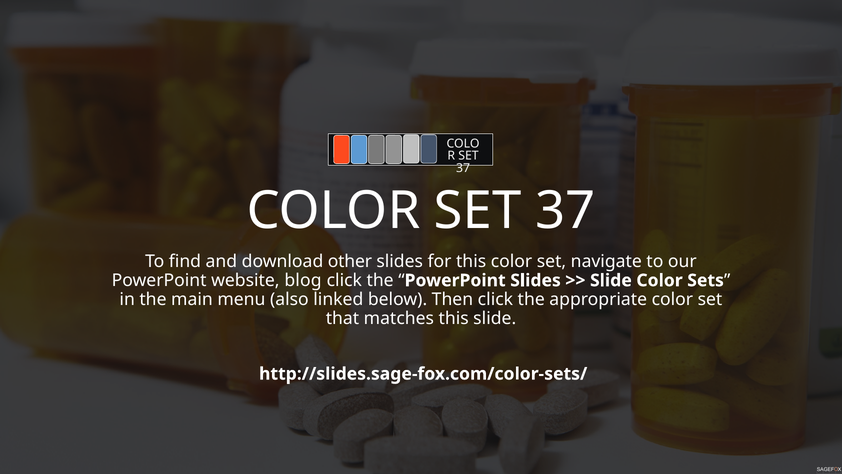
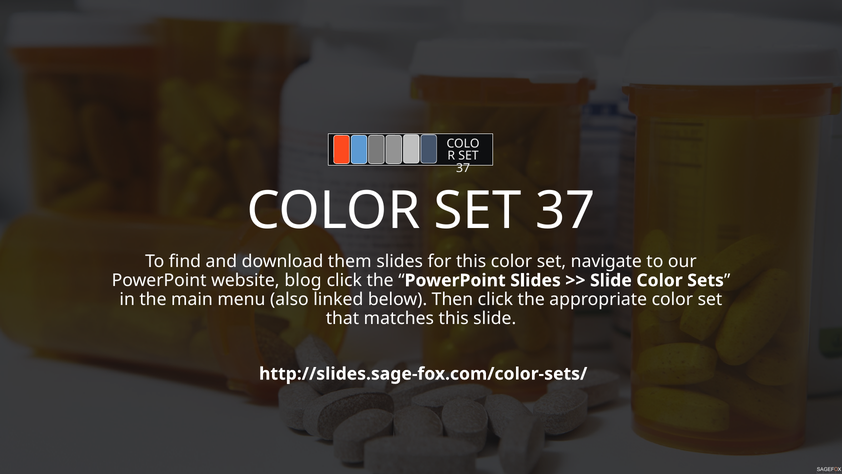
other: other -> them (350, 261)
